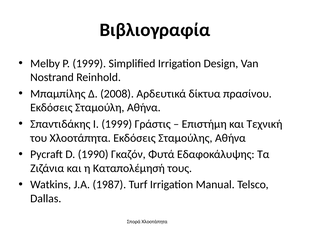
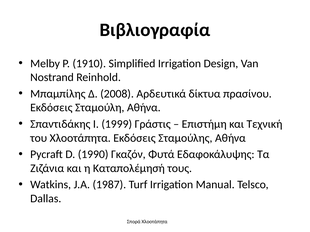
P 1999: 1999 -> 1910 (89, 64)
